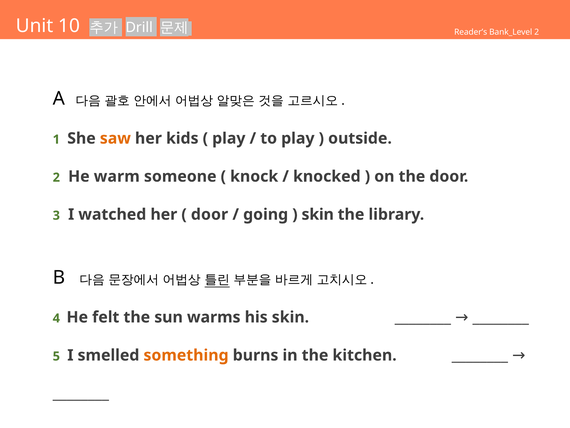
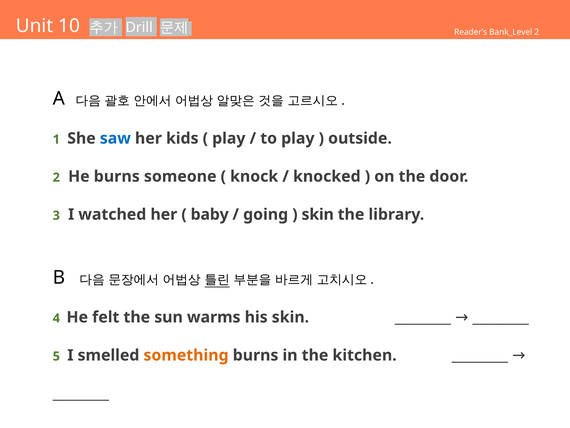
saw colour: orange -> blue (115, 138)
He warm: warm -> burns (117, 176)
door: door -> baby (210, 214)
